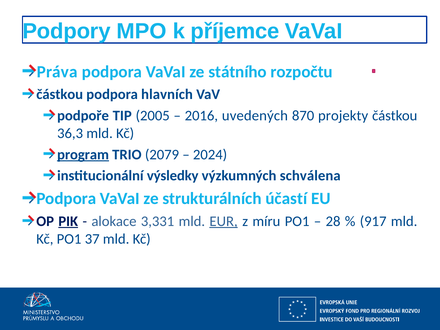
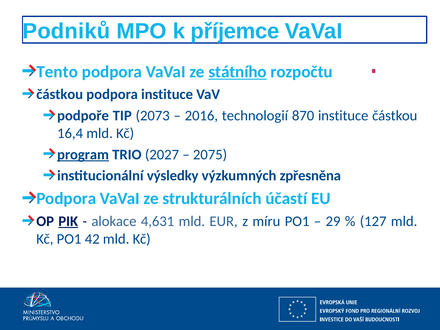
Podpory: Podpory -> Podniků (66, 31)
Práva: Práva -> Tento (57, 72)
státního underline: none -> present (238, 72)
podpora hlavních: hlavních -> instituce (167, 94)
2005: 2005 -> 2073 (153, 116)
uvedených: uvedených -> technologií (255, 116)
870 projekty: projekty -> instituce (343, 116)
36,3: 36,3 -> 16,4 (70, 133)
2079: 2079 -> 2027 (162, 154)
2024: 2024 -> 2075 (210, 154)
schválena: schválena -> zpřesněna (310, 176)
3,331: 3,331 -> 4,631 (158, 221)
EUR underline: present -> none (224, 221)
28: 28 -> 29 (333, 221)
917: 917 -> 127 (373, 221)
37: 37 -> 42 (92, 239)
